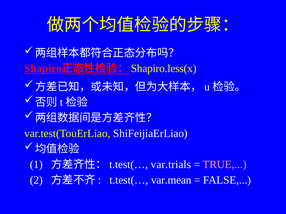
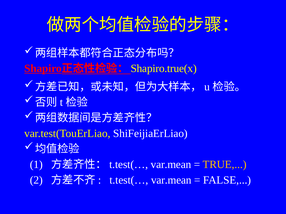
Shapiro.less(x: Shapiro.less(x -> Shapiro.true(x (164, 69)
var.trials: var.trials -> var.mean (171, 165)
TRUE colour: pink -> yellow (225, 165)
